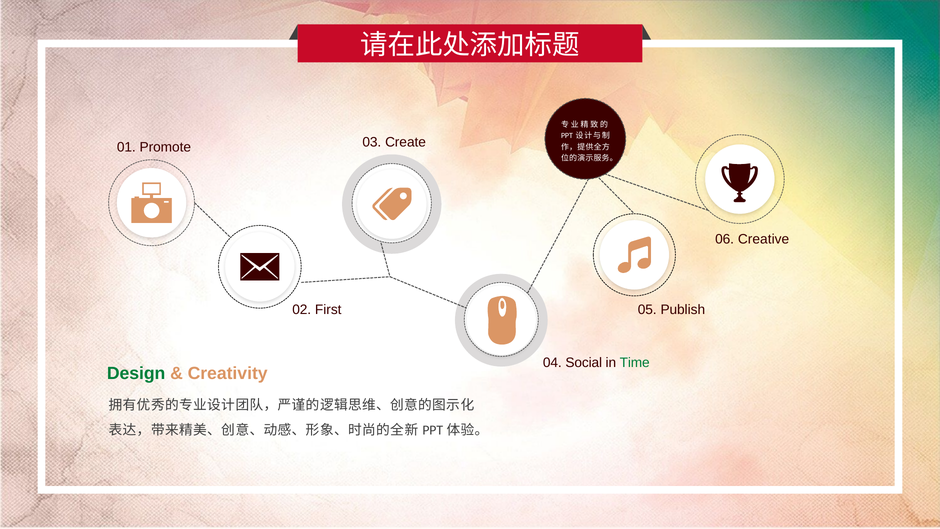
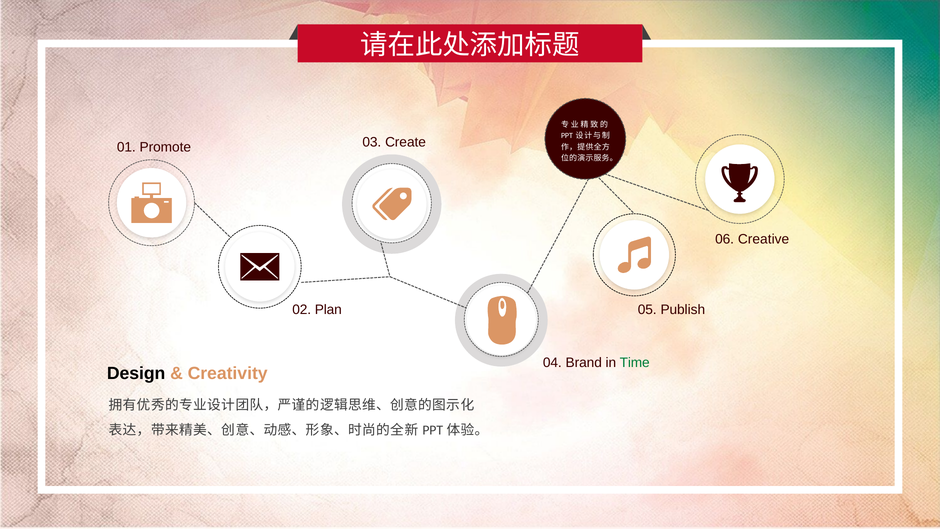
First: First -> Plan (328, 310)
Social: Social -> Brand (584, 363)
Design colour: green -> black (136, 373)
